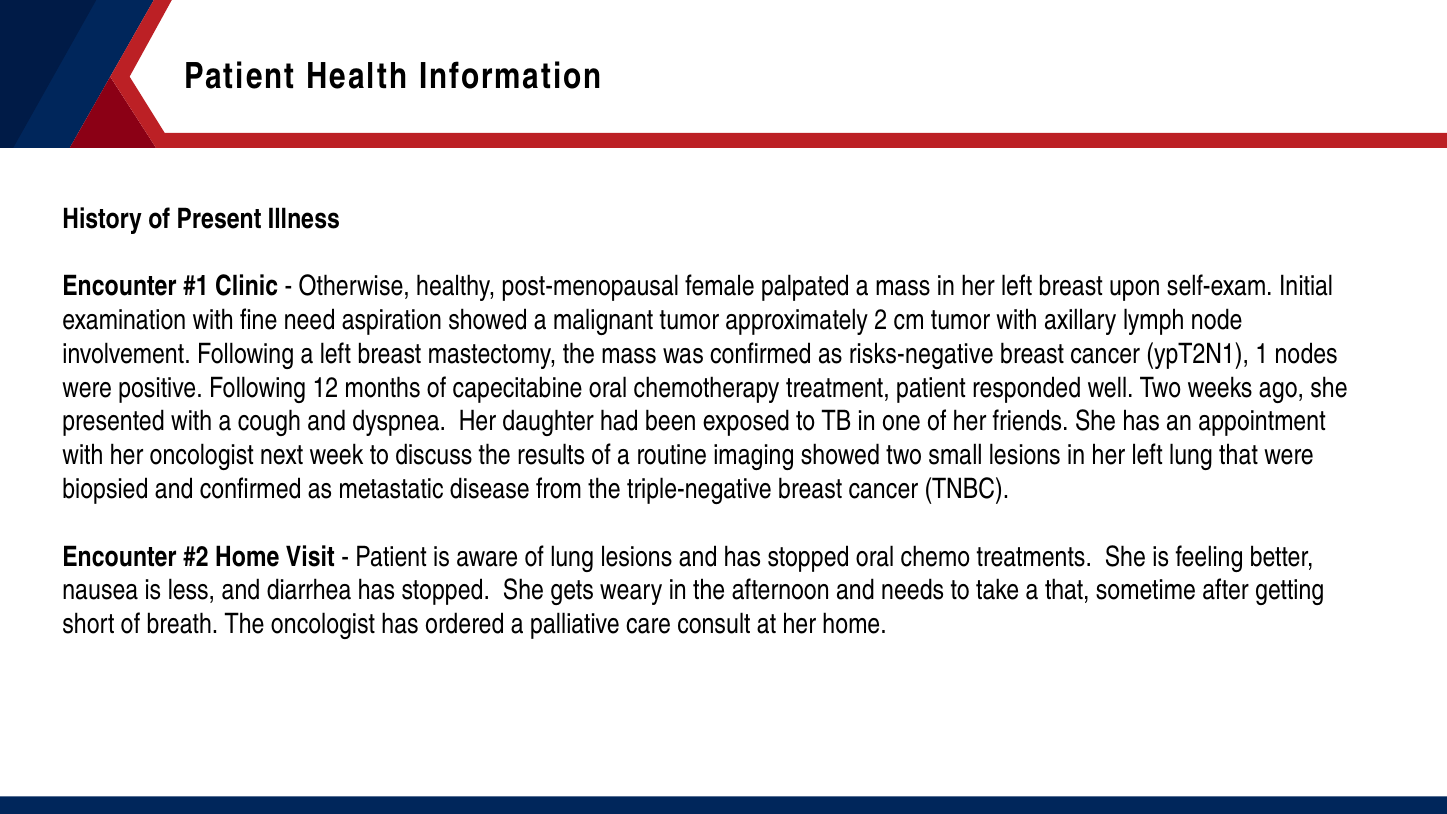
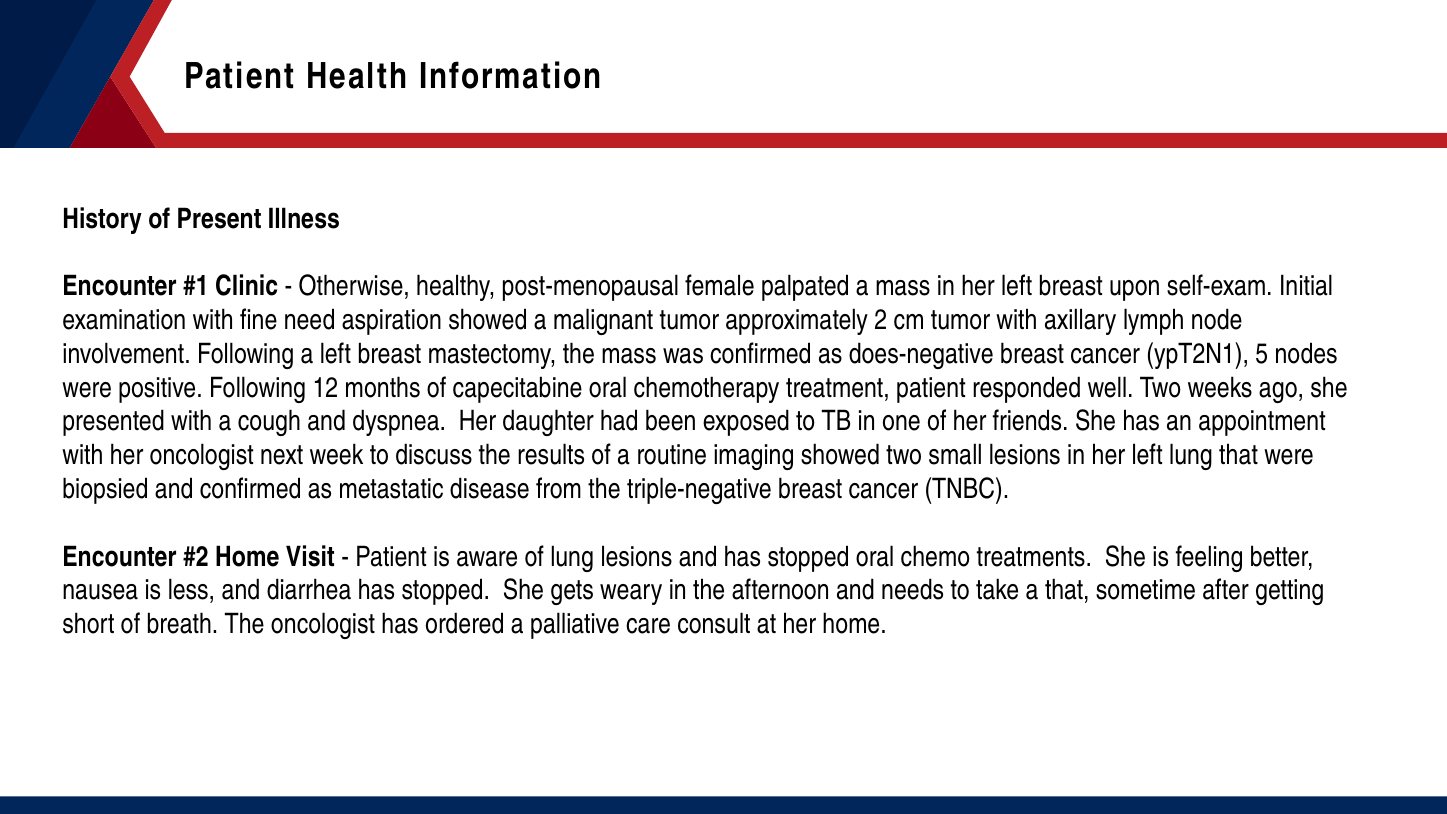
risks-negative: risks-negative -> does-negative (921, 354)
1: 1 -> 5 (1262, 354)
